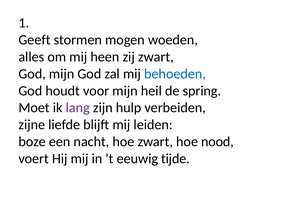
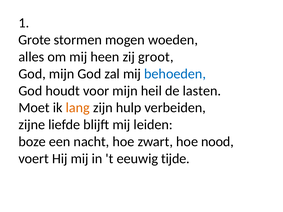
Geeft: Geeft -> Grote (35, 40)
zij zwart: zwart -> groot (156, 57)
spring: spring -> lasten (202, 91)
lang colour: purple -> orange (78, 108)
